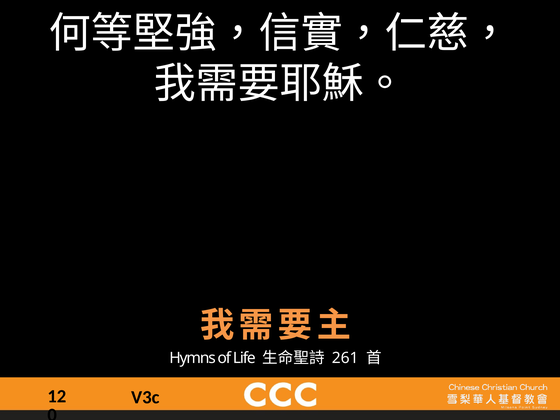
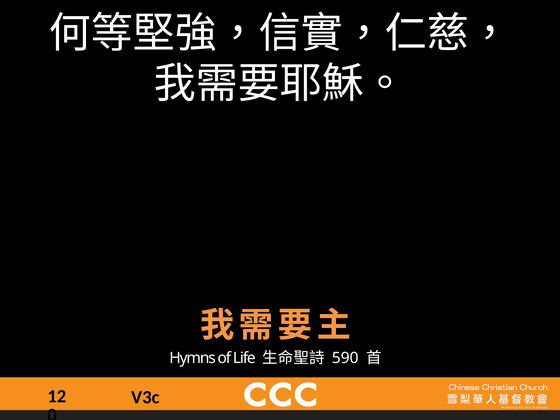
261: 261 -> 590 (345, 358)
